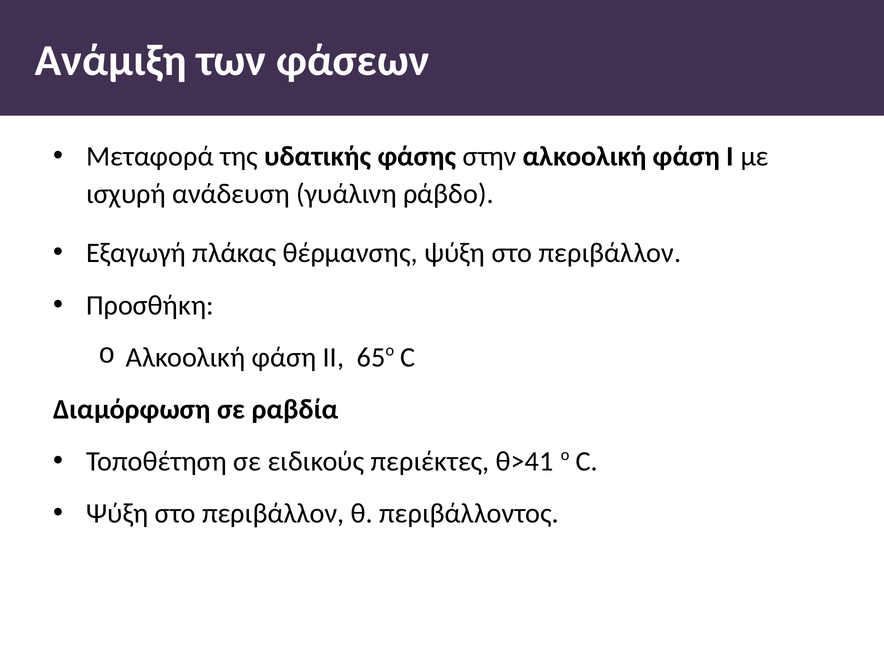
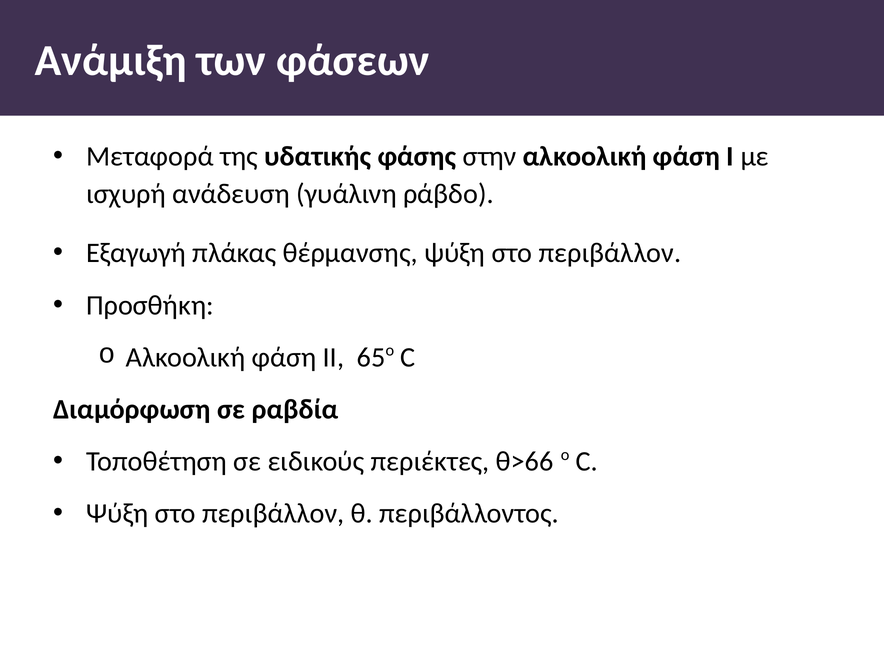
θ>41: θ>41 -> θ>66 (525, 461)
